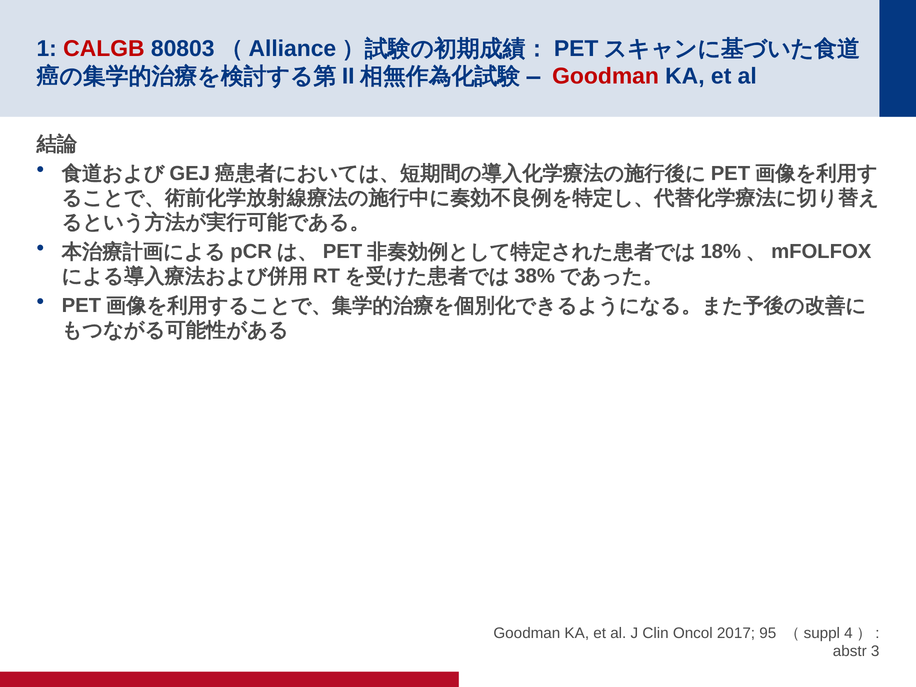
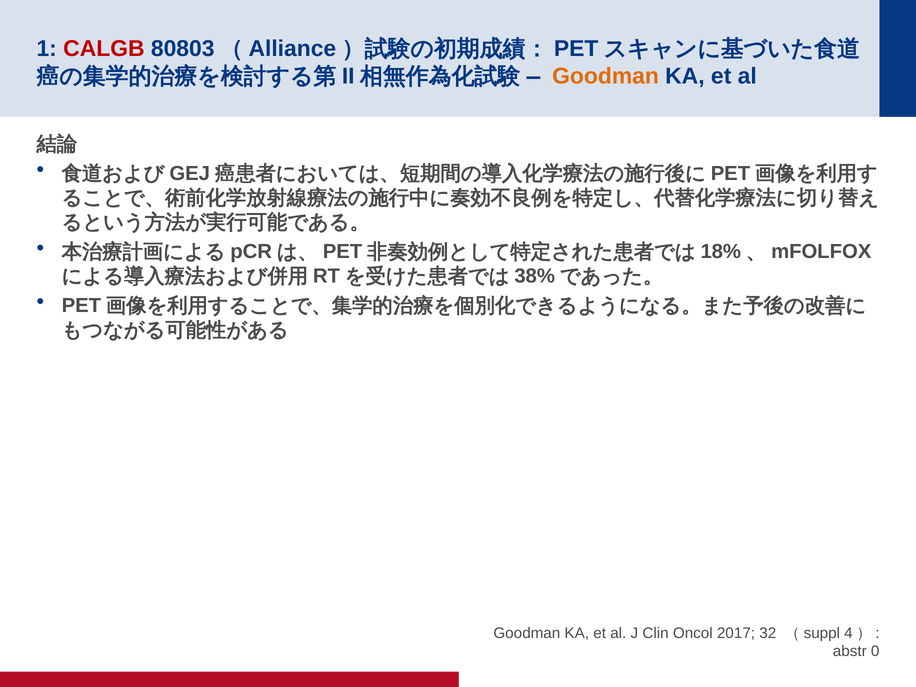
Goodman colour: red -> orange (606, 76)
95: 95 -> 32 (768, 633)
3: 3 -> 0 (875, 651)
